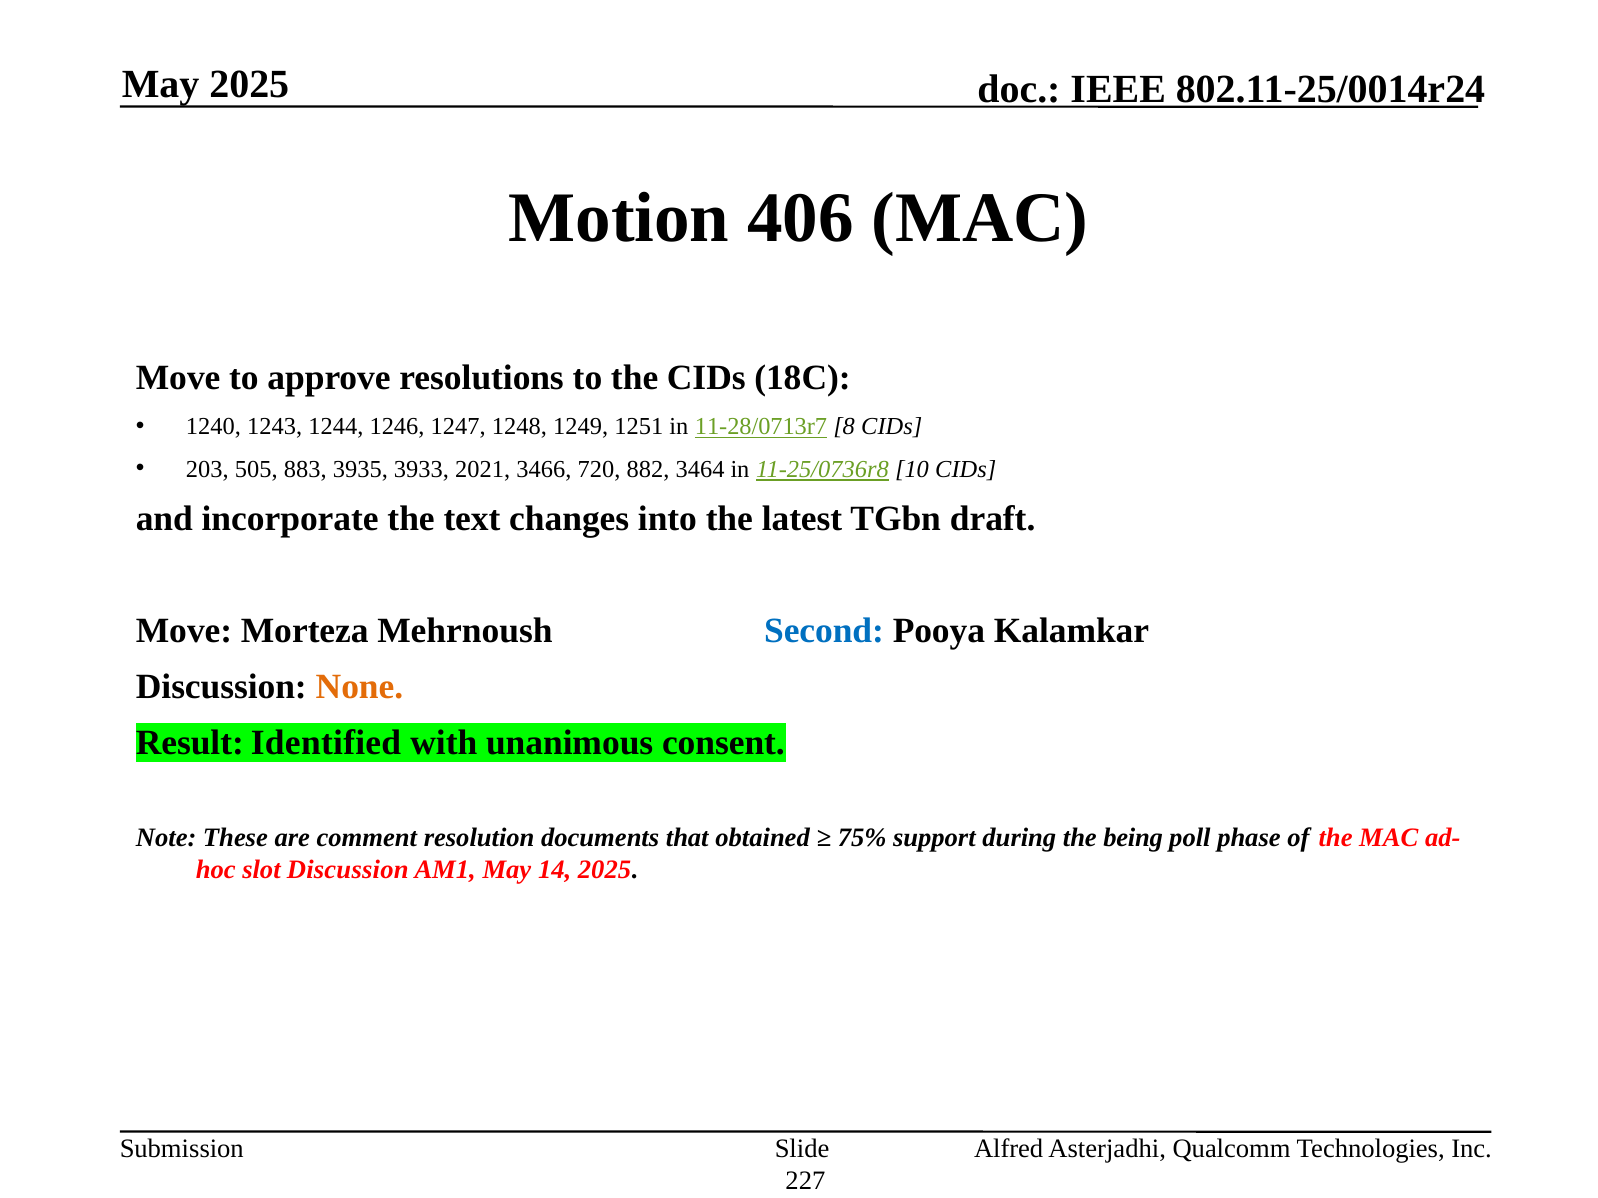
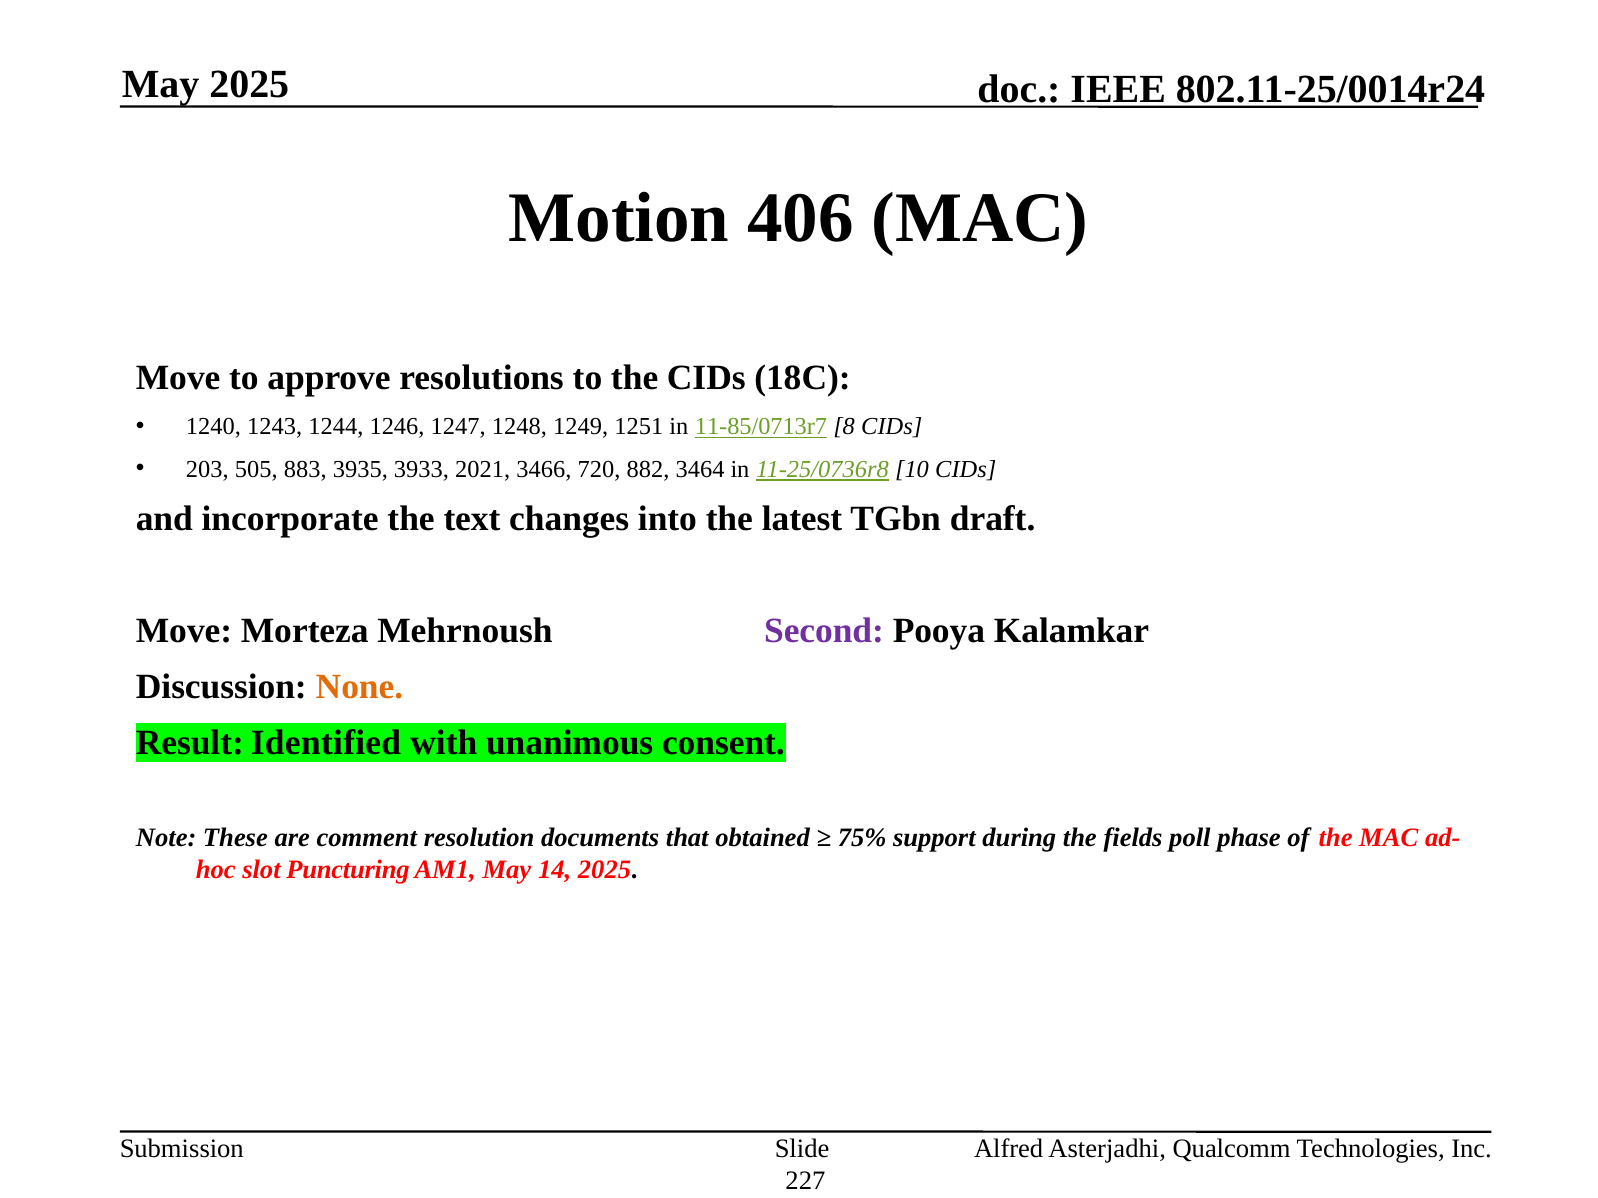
11-28/0713r7: 11-28/0713r7 -> 11-85/0713r7 (761, 427)
Second colour: blue -> purple (824, 631)
being: being -> fields (1133, 838)
slot Discussion: Discussion -> Puncturing (348, 870)
